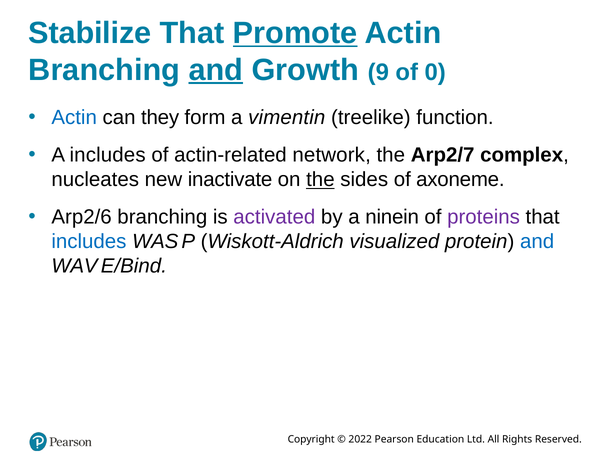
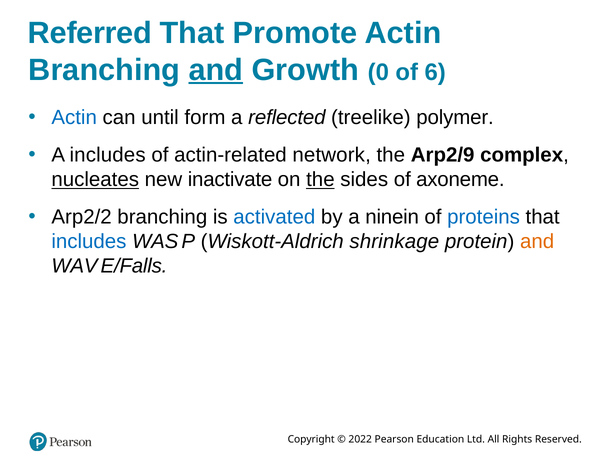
Stabilize: Stabilize -> Referred (90, 33)
Promote underline: present -> none (295, 33)
9: 9 -> 0 (378, 72)
0: 0 -> 6 (435, 72)
they: they -> until (160, 118)
vimentin: vimentin -> reflected (287, 118)
function: function -> polymer (455, 118)
Arp2/7: Arp2/7 -> Arp2/9 (443, 155)
nucleates underline: none -> present (95, 179)
Arp2/6: Arp2/6 -> Arp2/2 (82, 217)
activated colour: purple -> blue (274, 217)
proteins colour: purple -> blue (484, 217)
visualized: visualized -> shrinkage (394, 241)
and colour: blue -> orange (537, 241)
E/Bind: E/Bind -> E/Falls (134, 266)
